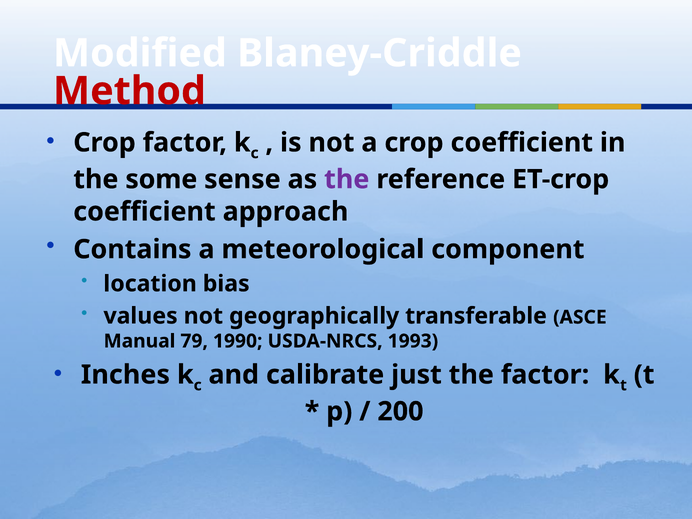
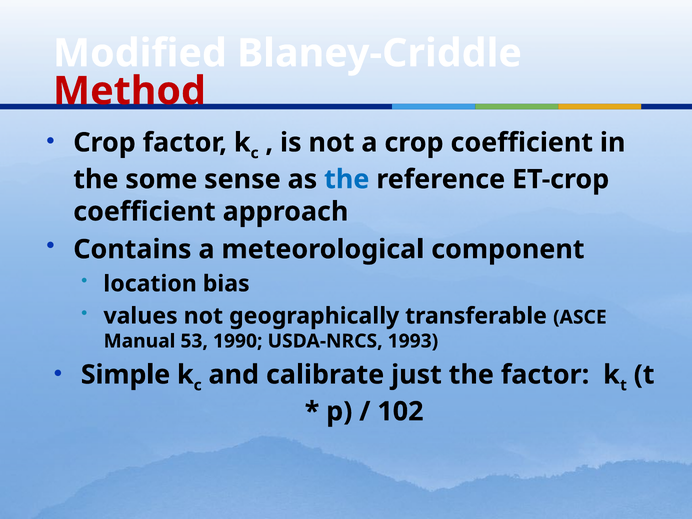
the colour: purple -> blue (347, 179)
79: 79 -> 53 (194, 341)
Inches: Inches -> Simple (125, 375)
200: 200 -> 102 (400, 411)
